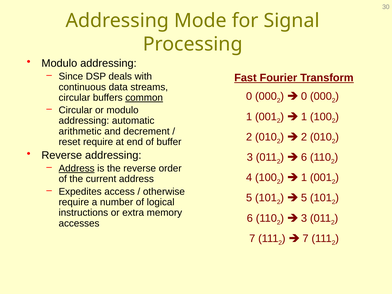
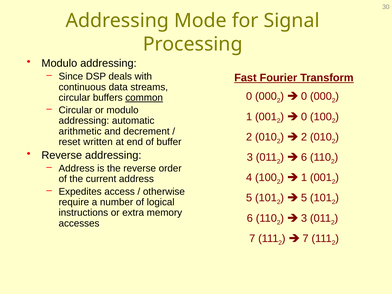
1: 1 -> 0 (304, 117)
reset require: require -> written (98, 142)
Address underline: present -> none (77, 168)
